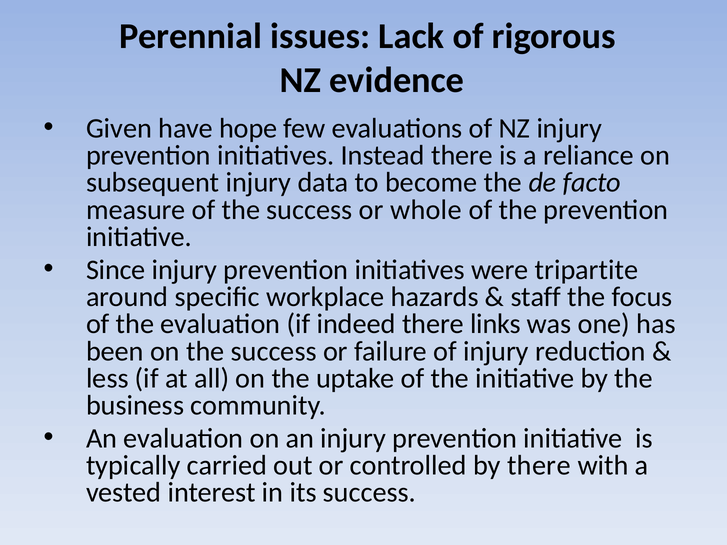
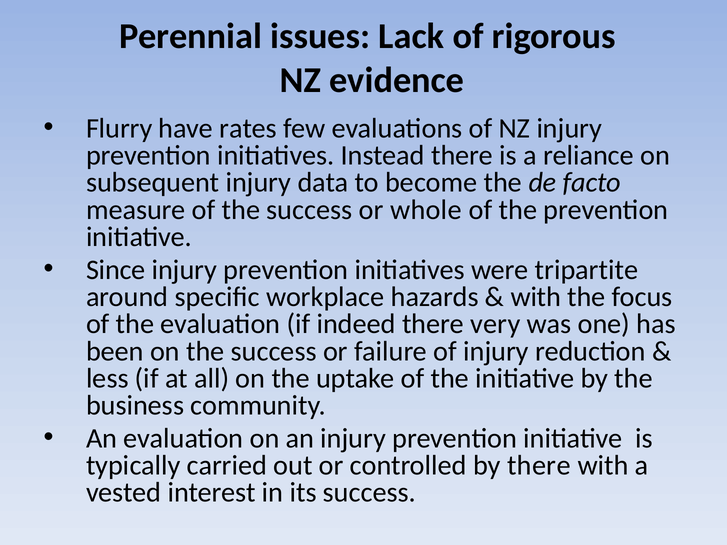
Given: Given -> Flurry (119, 128)
hope: hope -> rates (248, 128)
staff: staff -> with (536, 297)
links: links -> very (495, 324)
